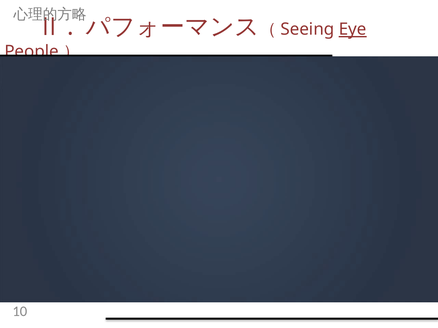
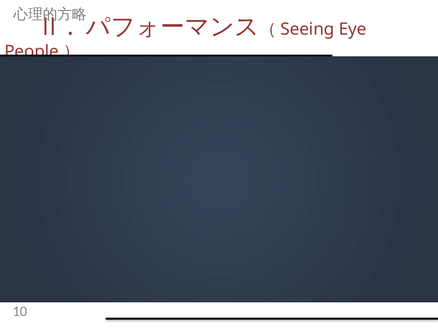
Eye underline: present -> none (353, 29)
